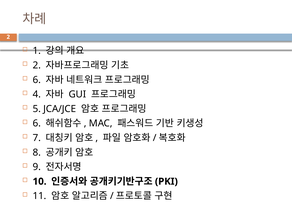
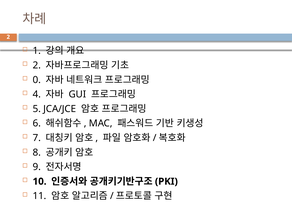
6: 6 -> 0 (37, 80)
